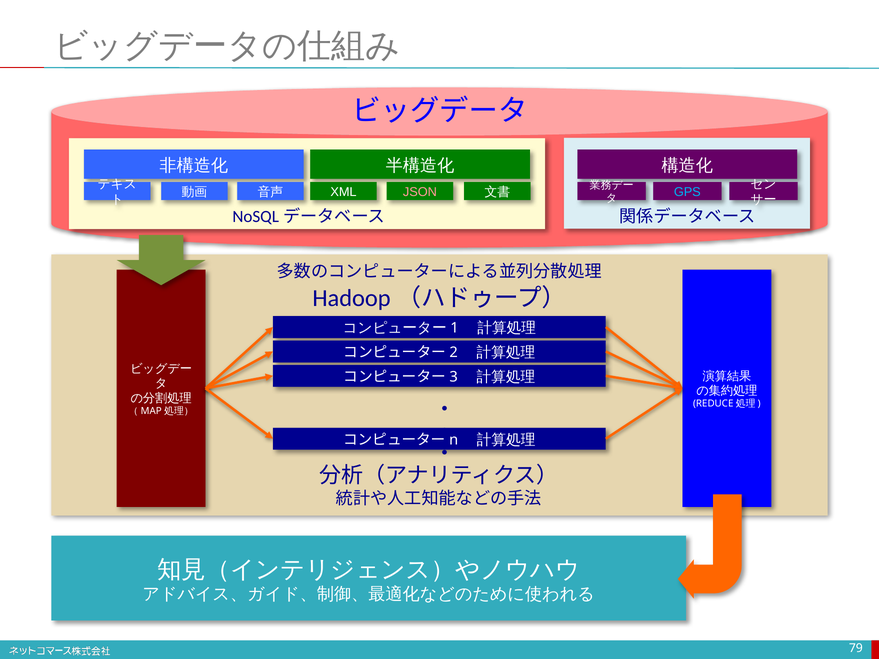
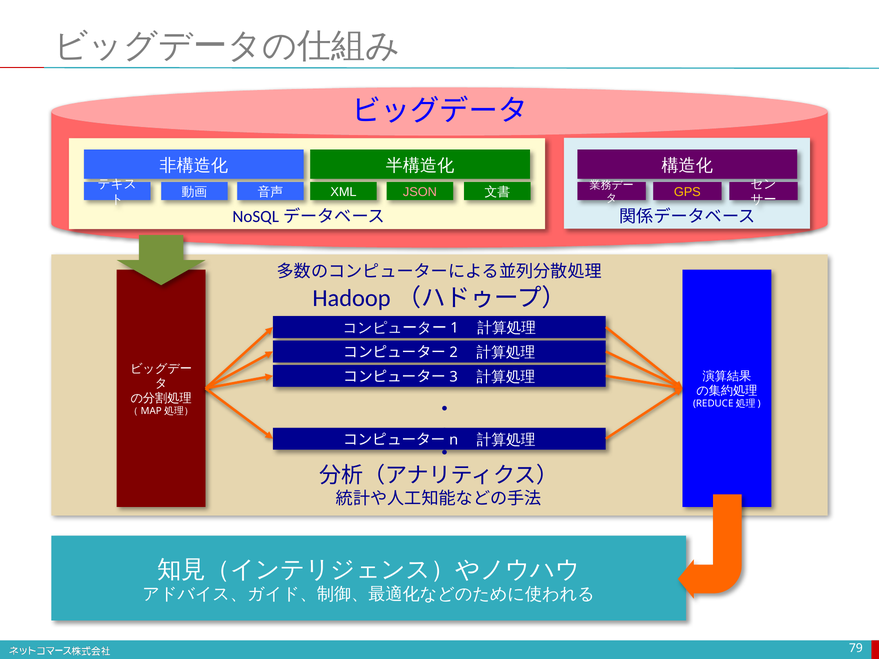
GPS colour: light blue -> yellow (687, 192)
